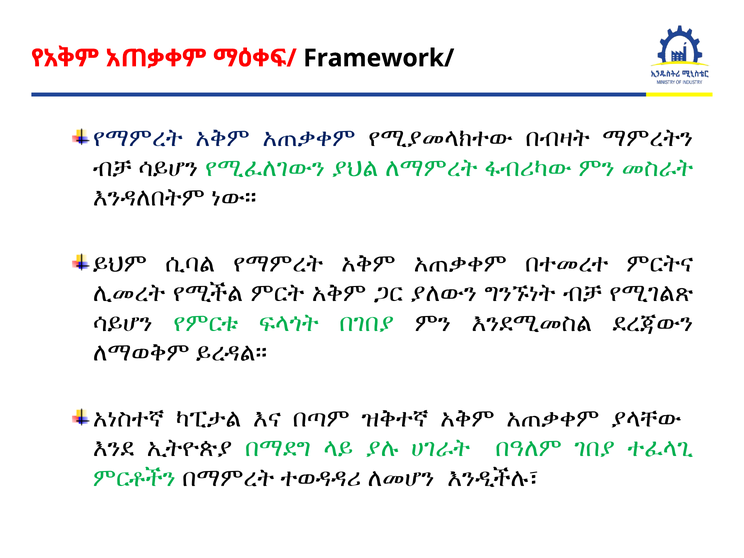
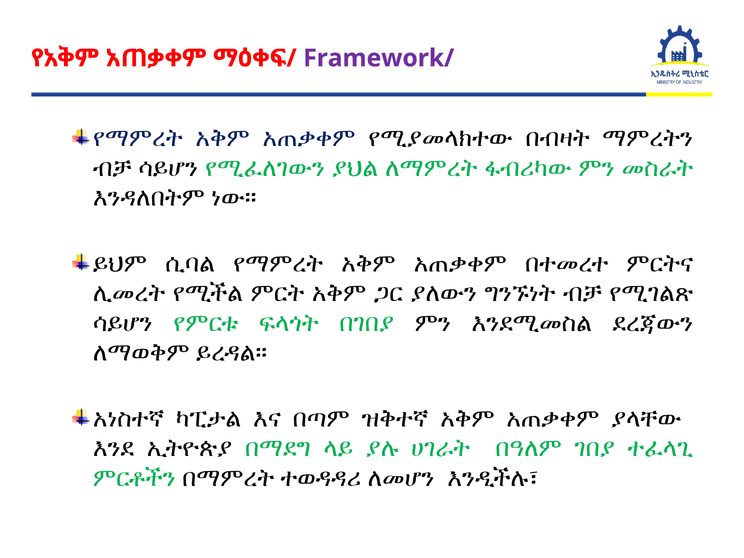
Framework/ colour: black -> purple (379, 58)
